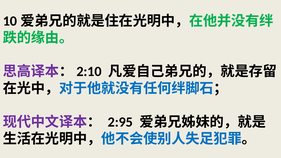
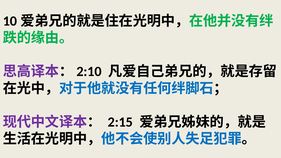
2:95: 2:95 -> 2:15 (120, 122)
